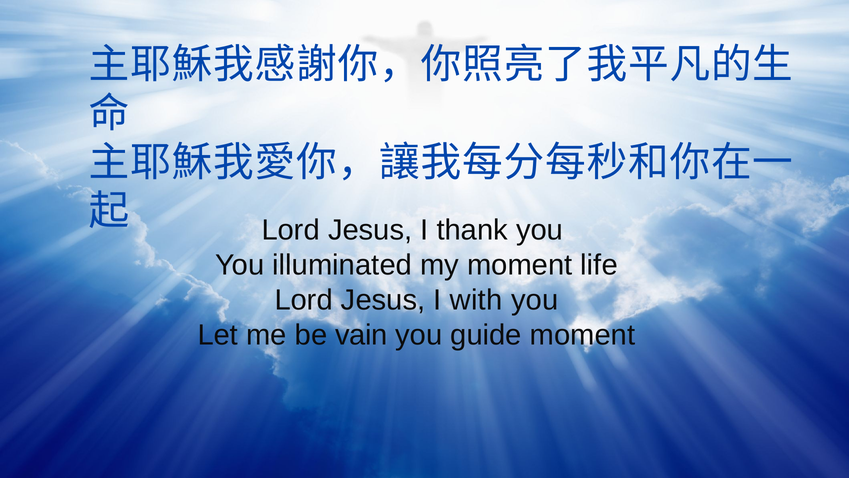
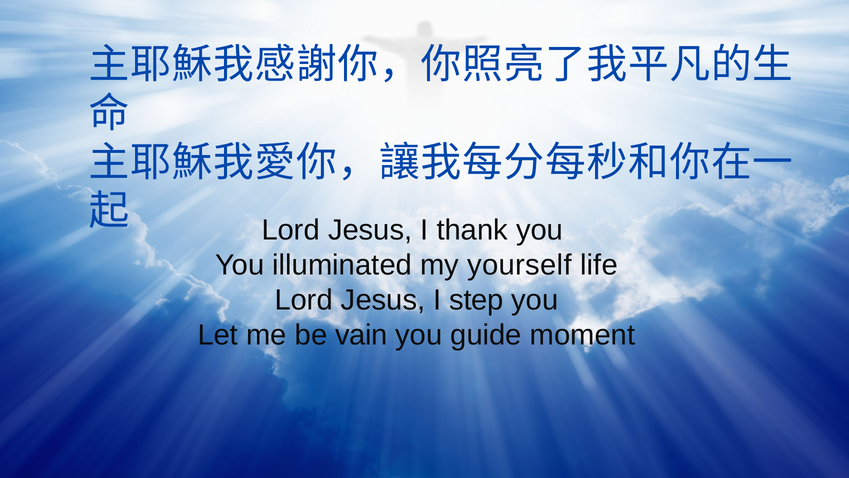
my moment: moment -> yourself (520, 265)
with: with -> step (476, 300)
